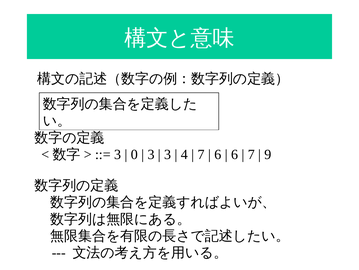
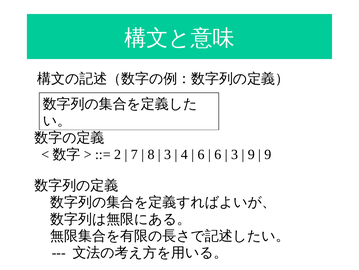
3: 3 -> 2 (118, 154)
0: 0 -> 7 (134, 154)
3: 3 -> 8 (151, 154)
7: 7 -> 6 (201, 154)
6: 6 -> 3 (235, 154)
7: 7 -> 9 (251, 154)
